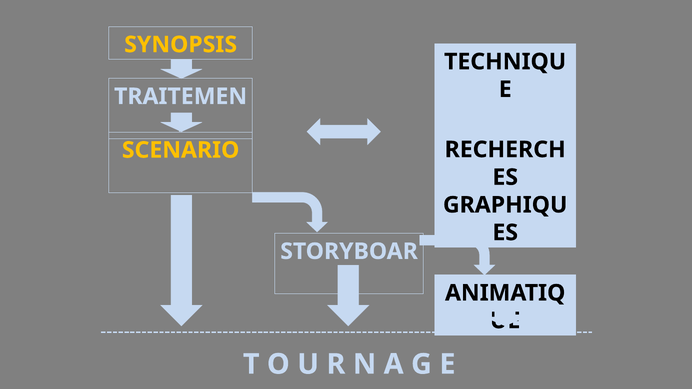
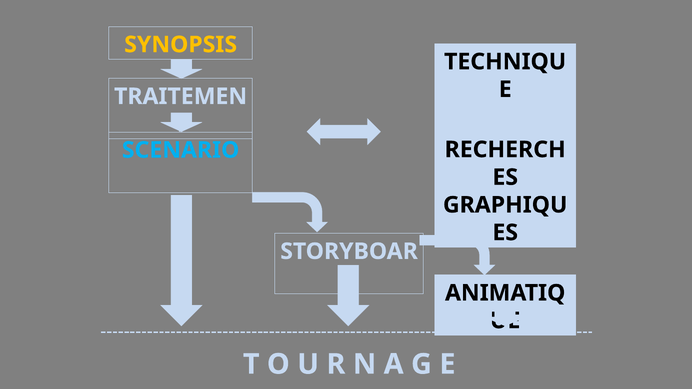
SCENARIO colour: yellow -> light blue (181, 150)
